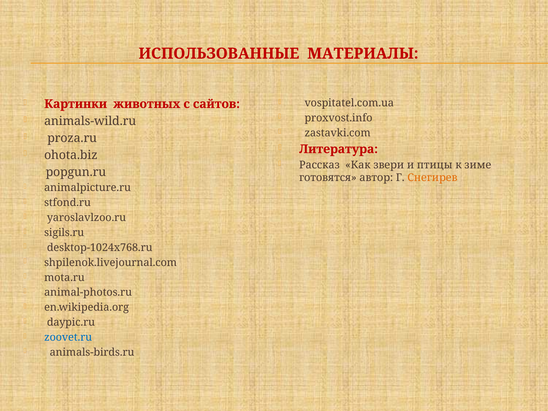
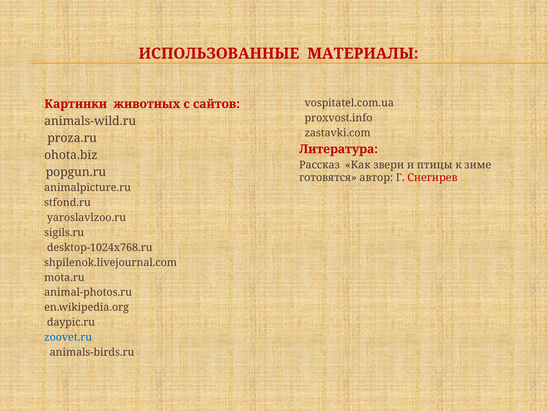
Снегирев colour: orange -> red (432, 178)
